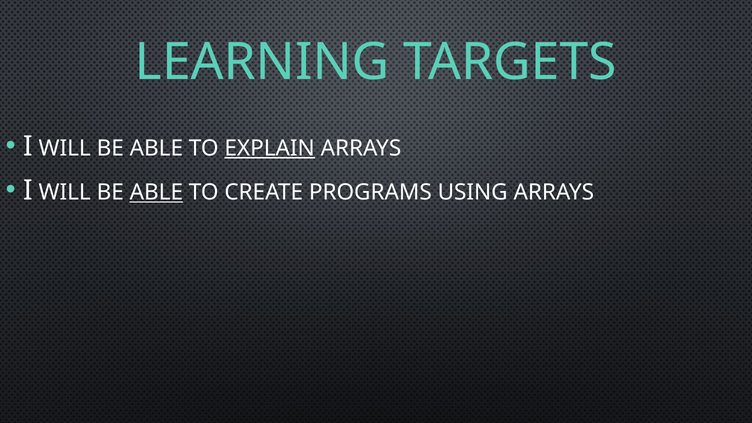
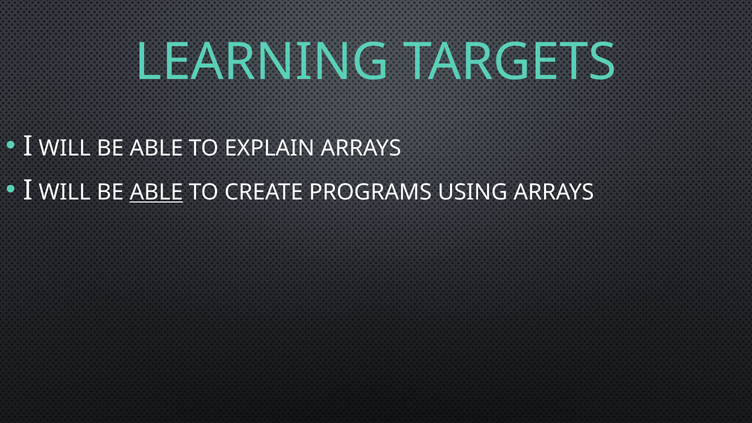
EXPLAIN underline: present -> none (270, 148)
